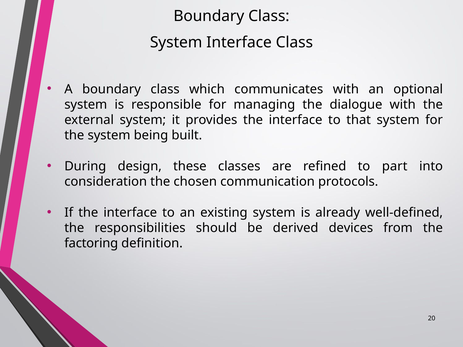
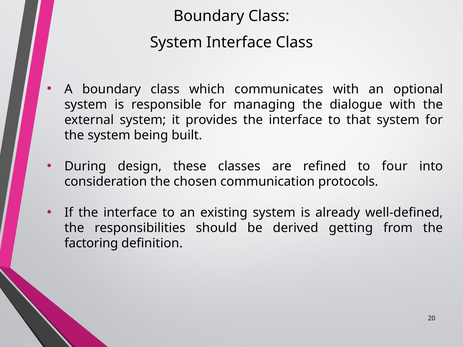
part: part -> four (395, 166)
devices: devices -> getting (351, 228)
